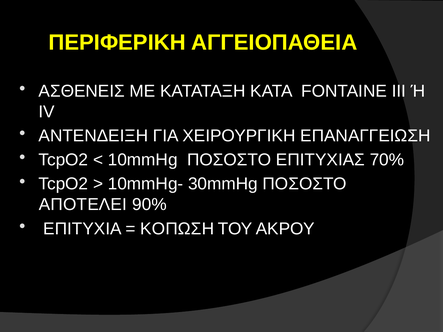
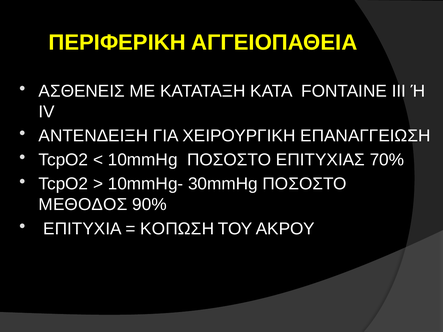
ΑΠΟΤΕΛΕΙ: ΑΠΟΤΕΛΕΙ -> ΜΕΘΟΔΟΣ (83, 205)
